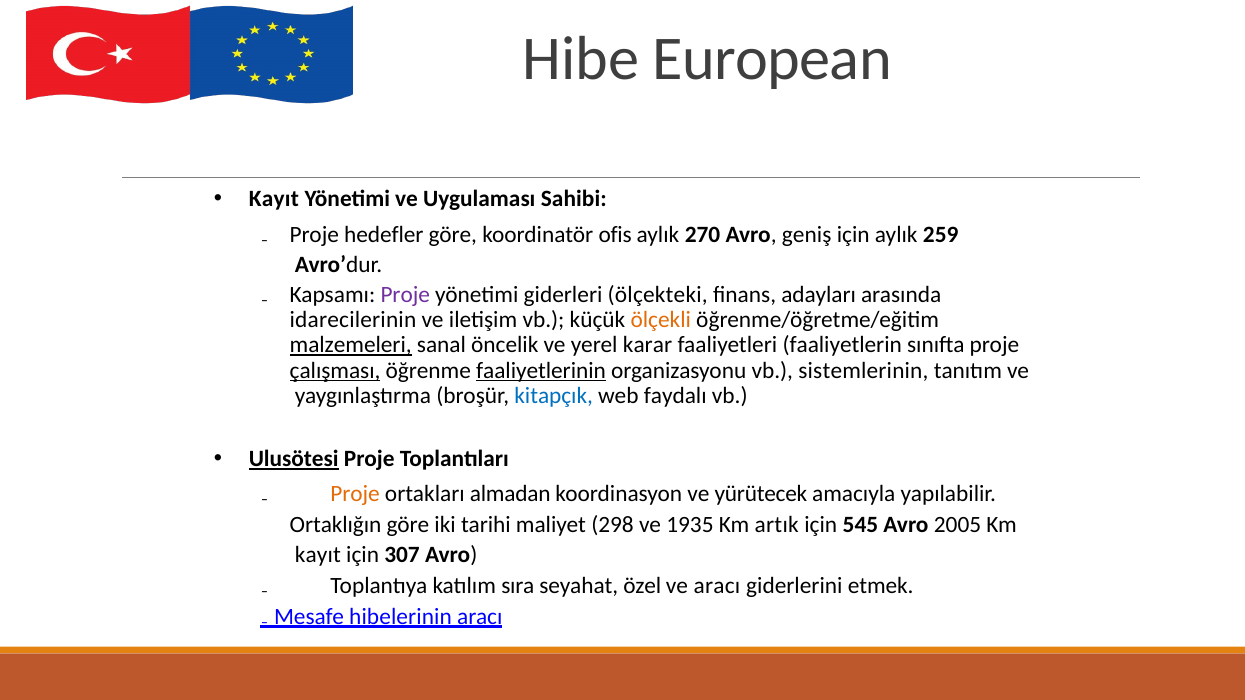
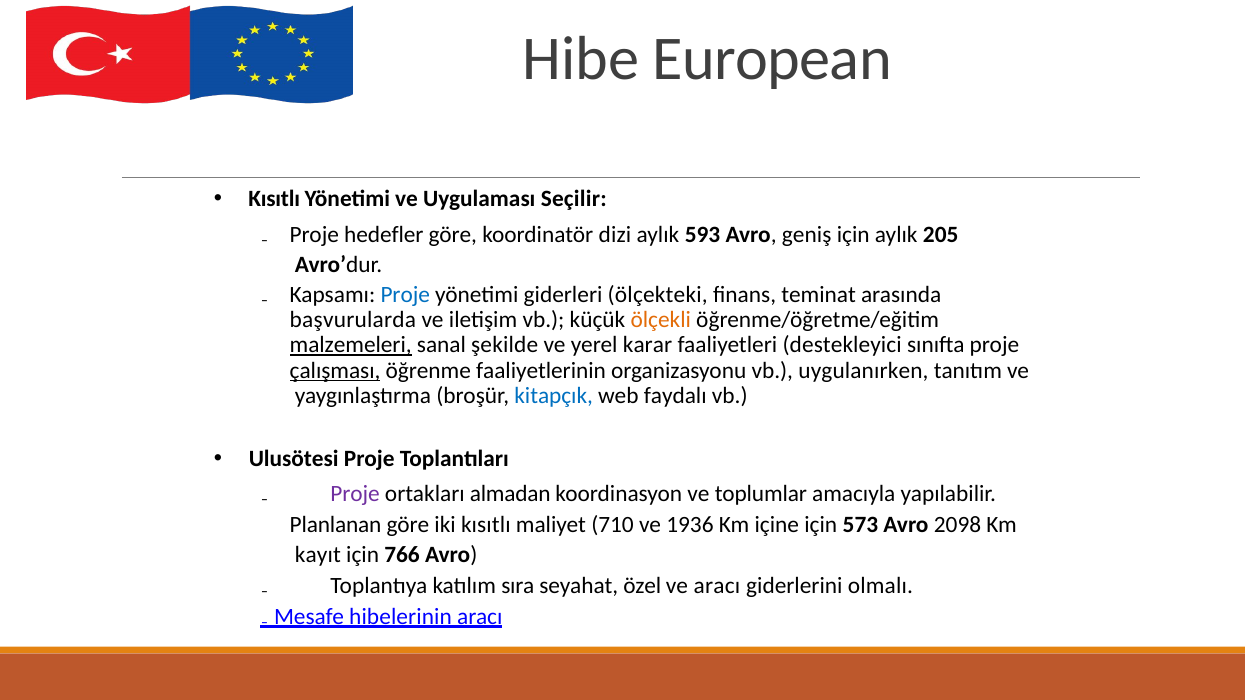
Kayıt: Kayıt -> Kısıtlı (274, 199)
Sahibi: Sahibi -> Seçilir (574, 199)
ofis: ofis -> dizi (615, 235)
270: 270 -> 593 (703, 235)
259: 259 -> 205 (941, 235)
Proje colour: purple -> blue (405, 295)
adayları: adayları -> teminat (819, 295)
idarecilerinin: idarecilerinin -> başvurularda (353, 320)
öncelik: öncelik -> şekilde (505, 345)
faaliyetlerin: faaliyetlerin -> destekleyici (842, 345)
faaliyetlerinin underline: present -> none (541, 370)
sistemlerinin: sistemlerinin -> uygulanırken (863, 370)
Ulusötesi underline: present -> none (294, 459)
Proje colour: orange -> purple (355, 494)
yürütecek: yürütecek -> toplumlar (761, 494)
Ortaklığın: Ortaklığın -> Planlanan (336, 525)
iki tarihi: tarihi -> kısıtlı (486, 525)
298: 298 -> 710 (613, 525)
1935: 1935 -> 1936 (690, 525)
artık: artık -> içine (777, 525)
545: 545 -> 573 (860, 525)
2005: 2005 -> 2098 (958, 525)
307: 307 -> 766 (402, 555)
etmek: etmek -> olmalı (880, 586)
